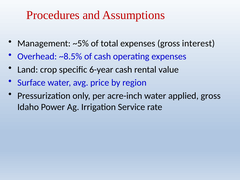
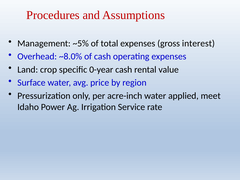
~8.5%: ~8.5% -> ~8.0% (71, 56)
6-year: 6-year -> 0-year (101, 70)
applied gross: gross -> meet (211, 96)
